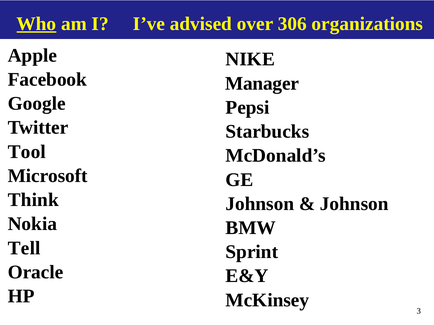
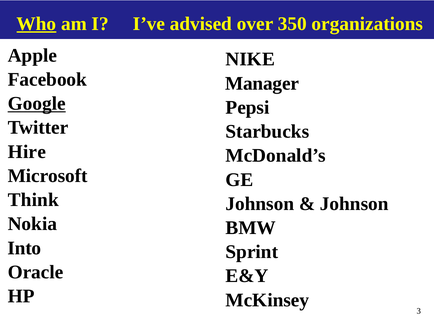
306: 306 -> 350 (292, 24)
Google underline: none -> present (37, 104)
Tool: Tool -> Hire (27, 152)
Tell: Tell -> Into (24, 248)
